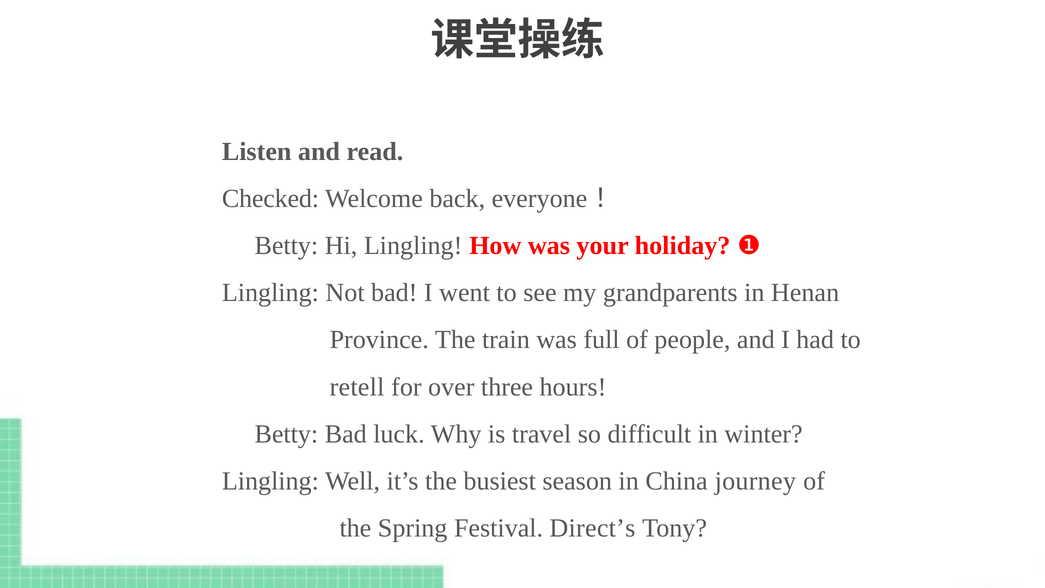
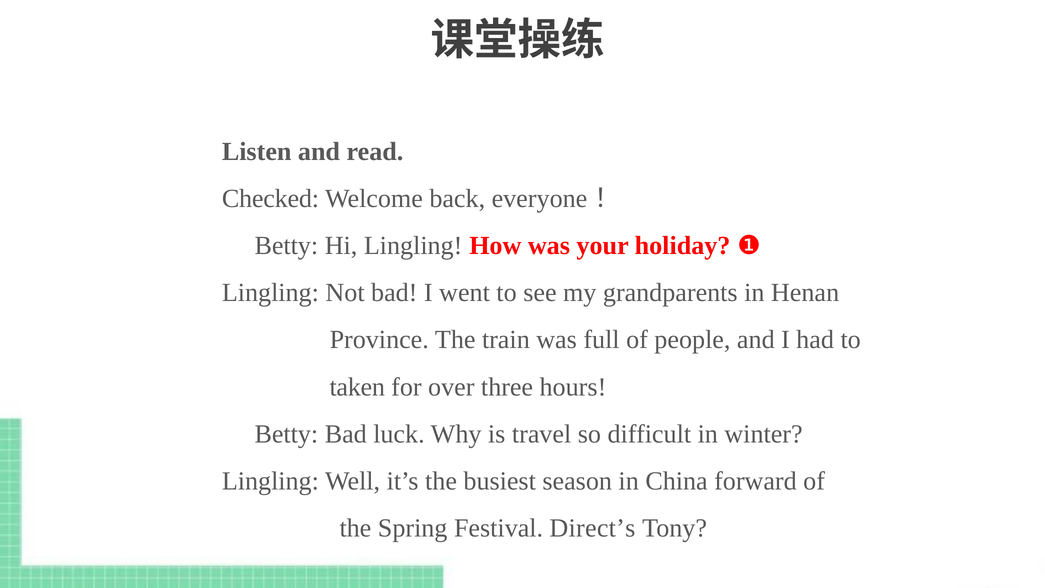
retell: retell -> taken (357, 387)
journey: journey -> forward (755, 481)
